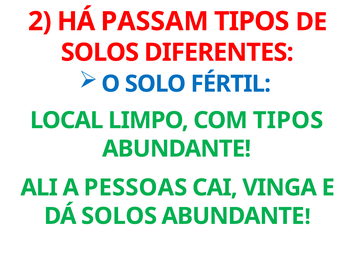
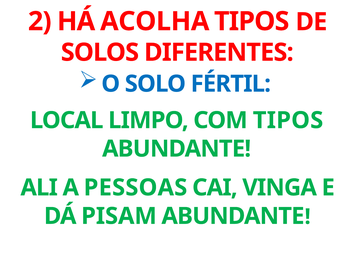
PASSAM: PASSAM -> ACOLHA (155, 21)
DÁ SOLOS: SOLOS -> PISAM (119, 216)
